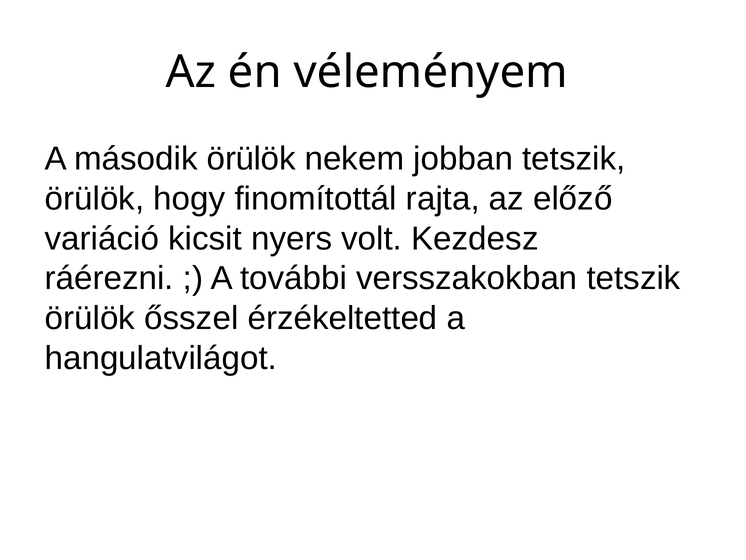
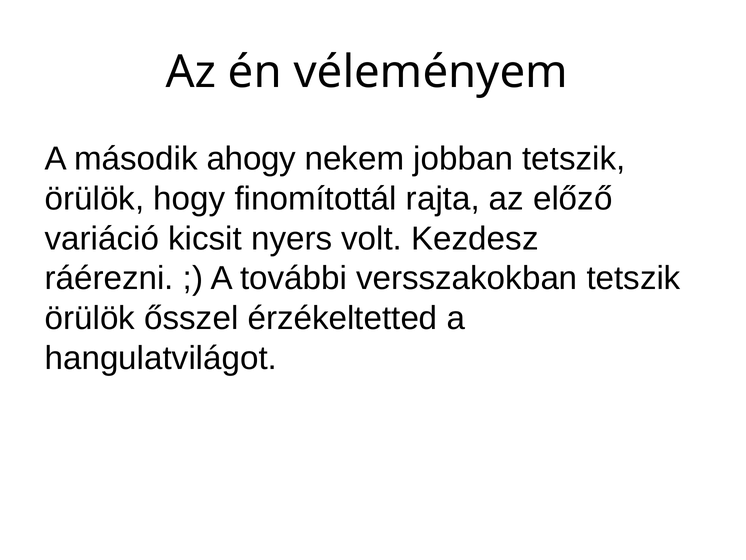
második örülök: örülök -> ahogy (251, 159)
